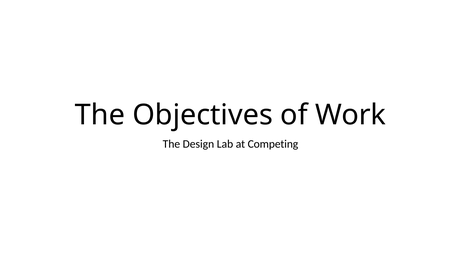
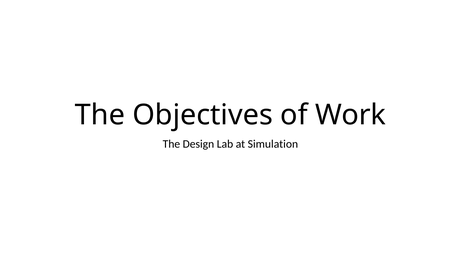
Competing: Competing -> Simulation (273, 144)
